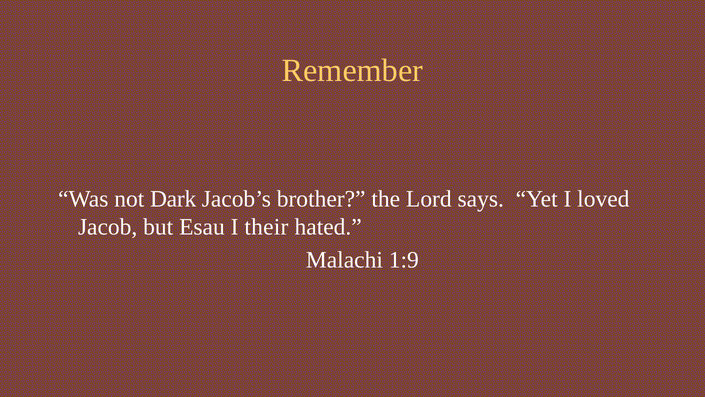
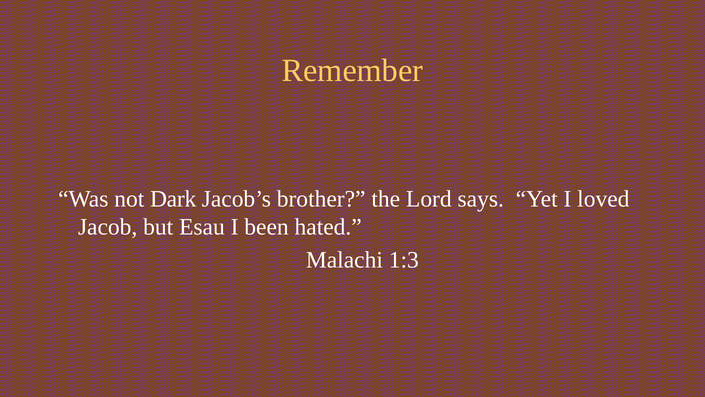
their: their -> been (267, 227)
1:9: 1:9 -> 1:3 (404, 260)
